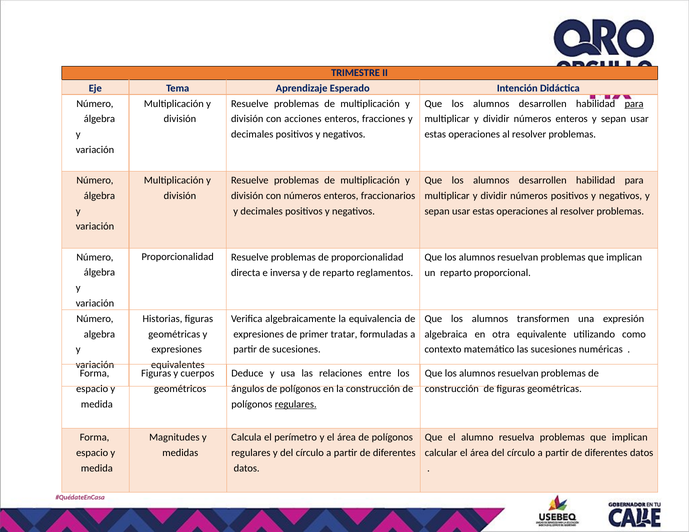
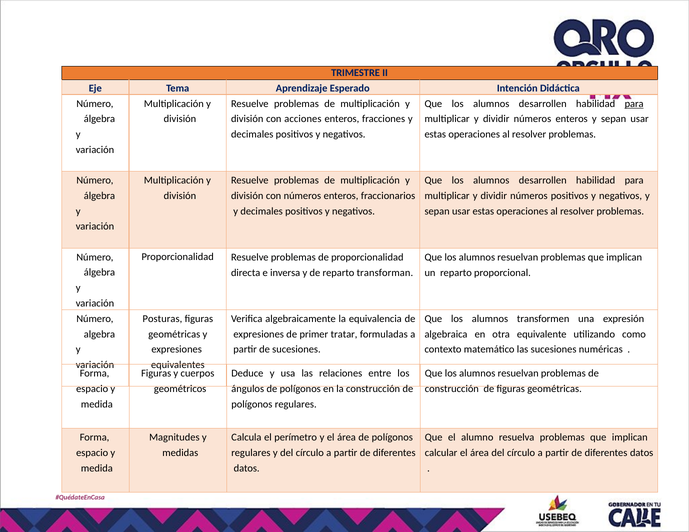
reglamentos: reglamentos -> transforman (385, 273)
Historias: Historias -> Posturas (162, 319)
regulares underline: present -> none (296, 405)
